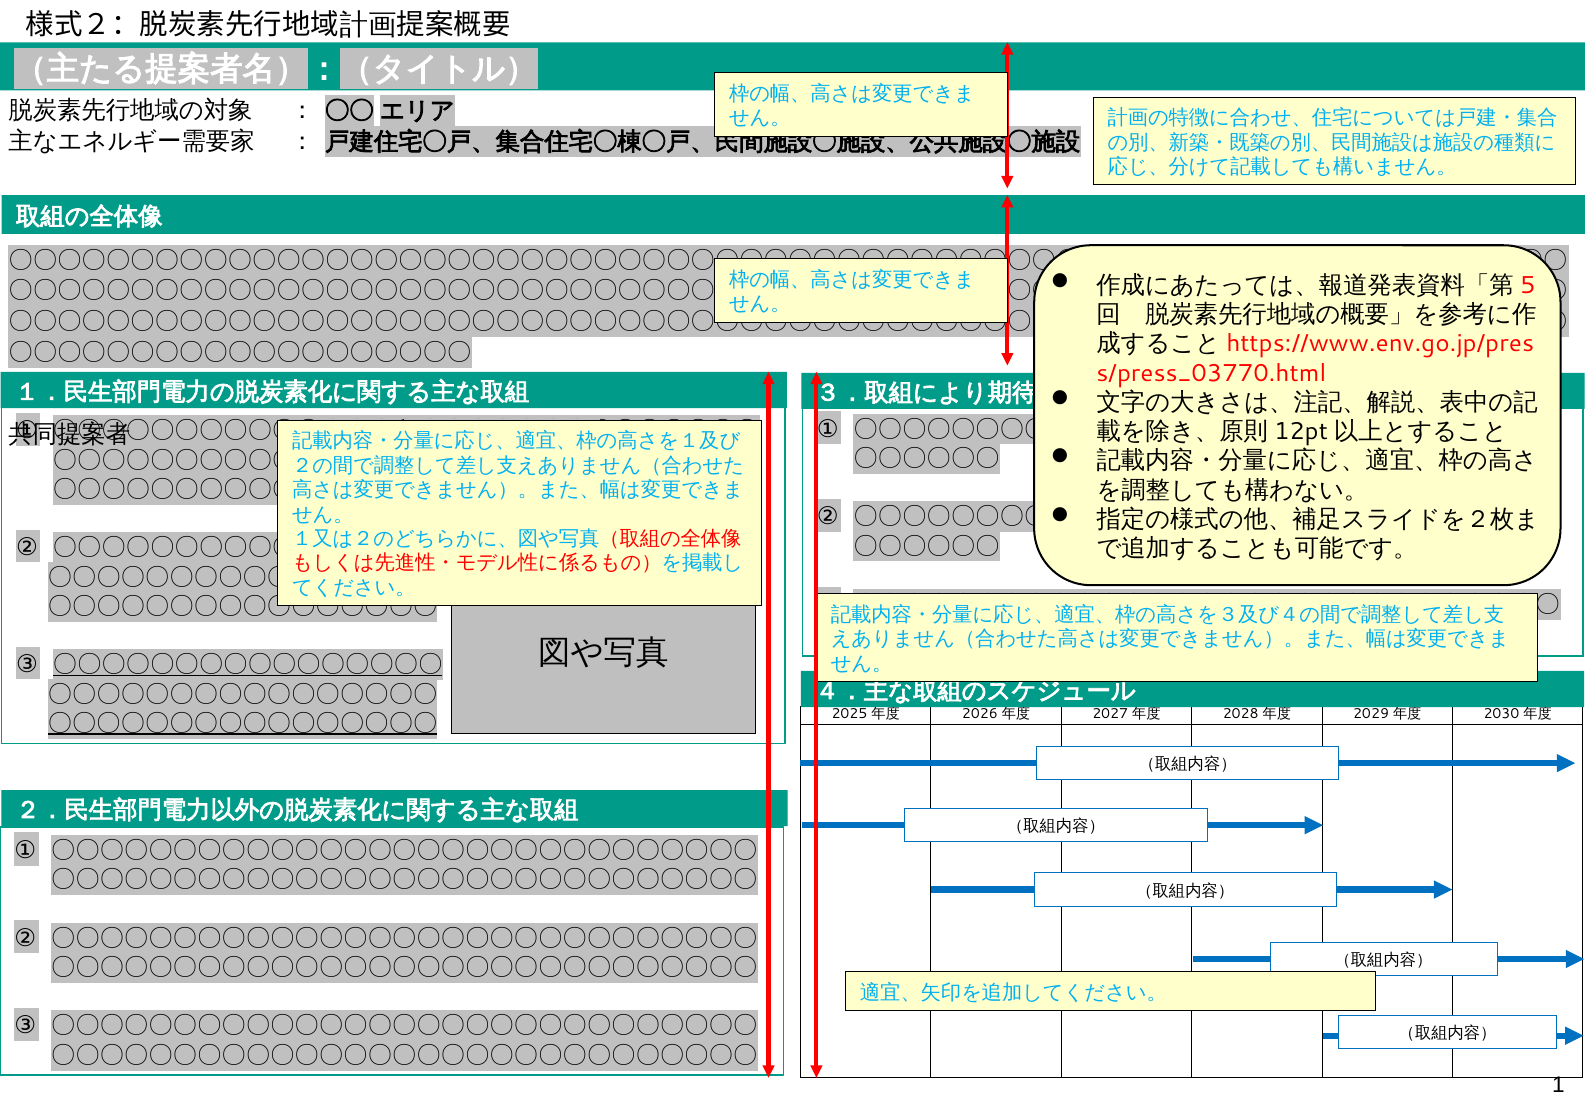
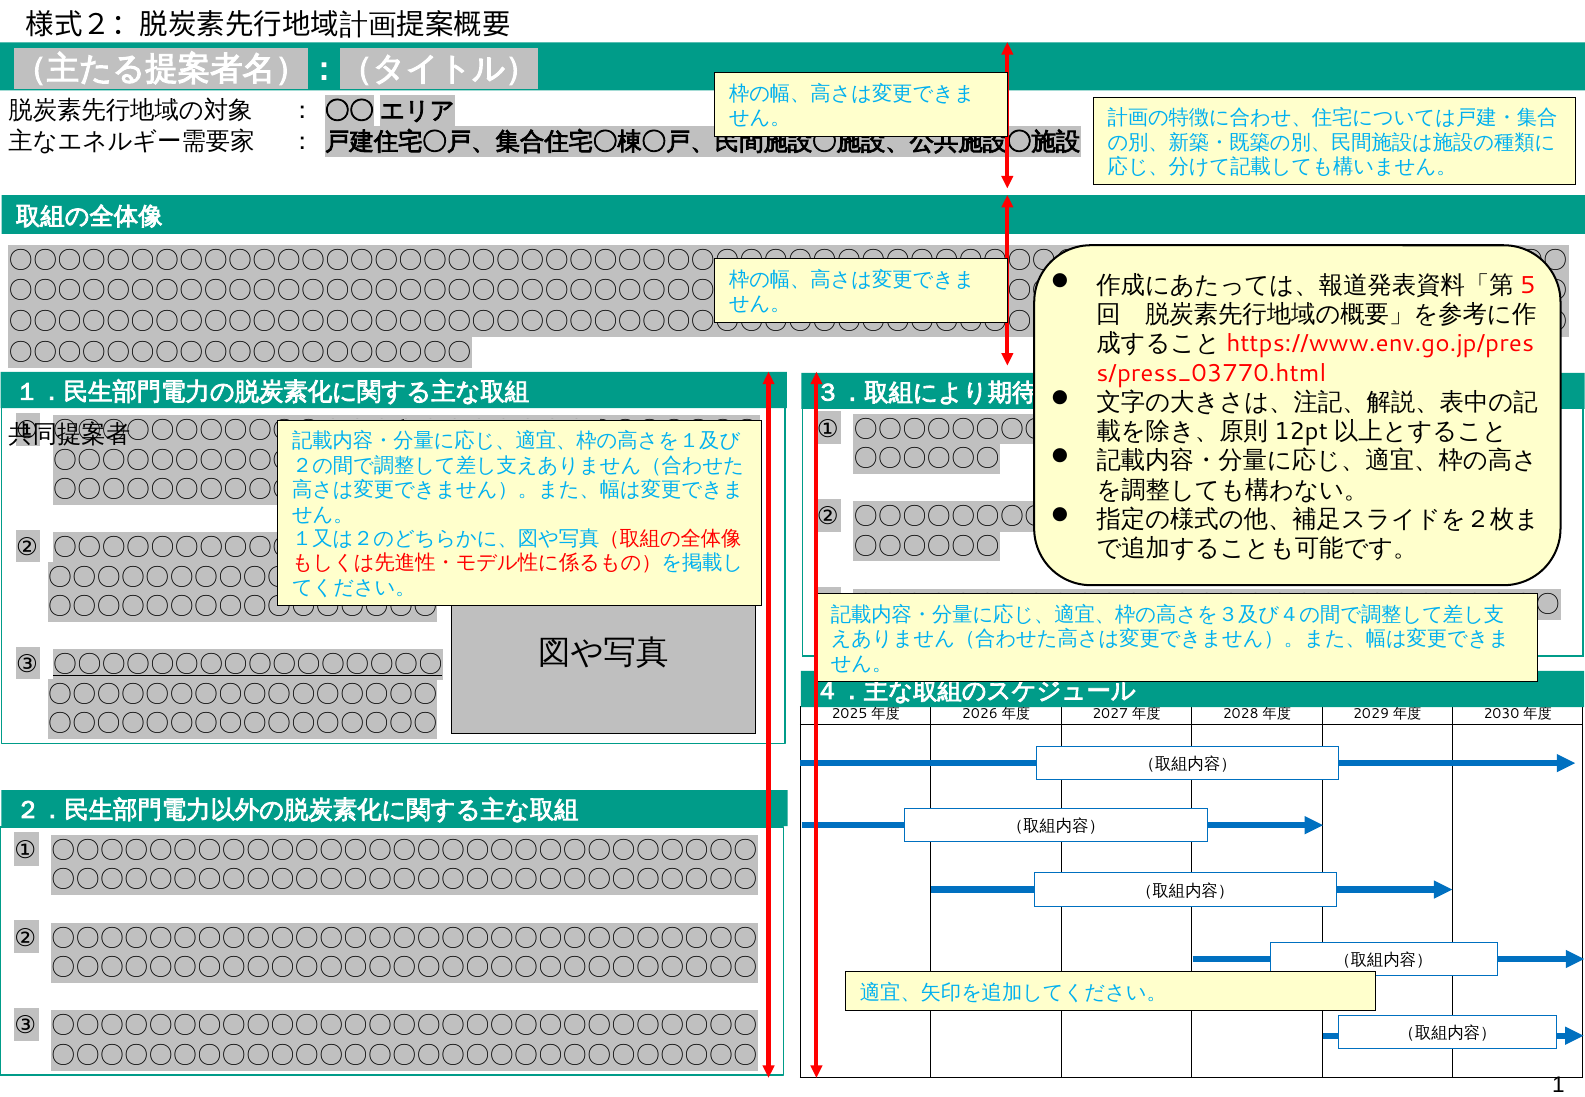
〇〇〇〇〇〇〇〇〇〇〇〇〇〇〇〇 underline: present -> none (242, 723)
